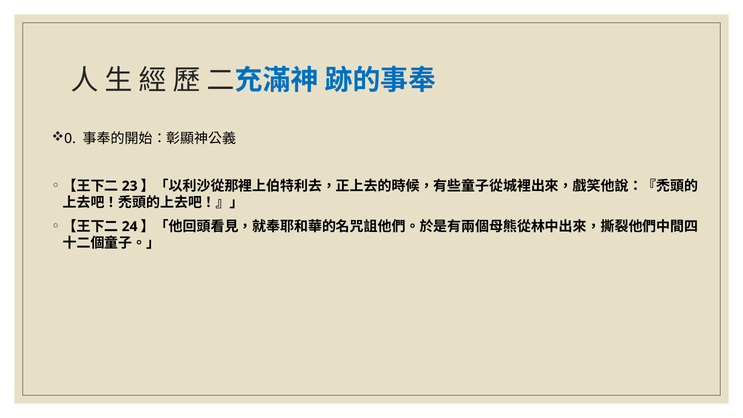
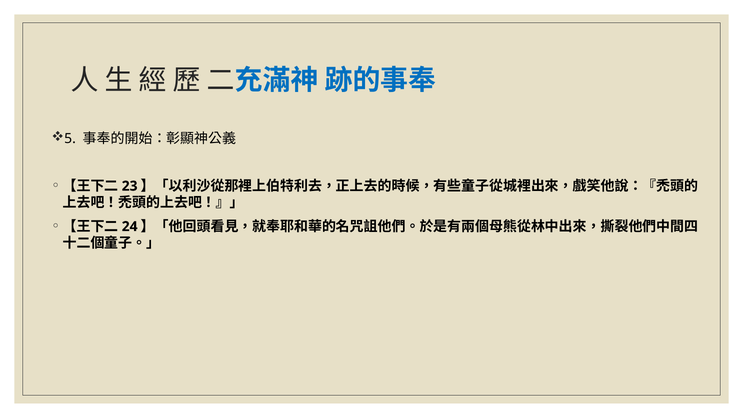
0: 0 -> 5 (70, 139)
